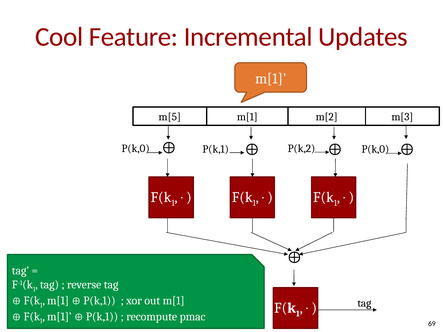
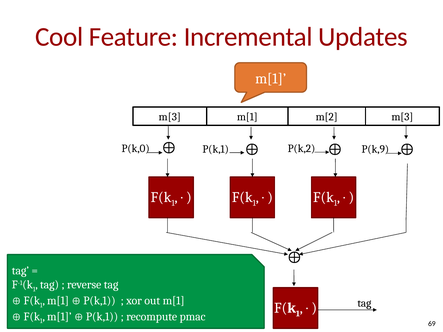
m[5: m[5 -> m[3 (170, 117)
P(k,2 P(k,0: P(k,0 -> P(k,9 (375, 149)
